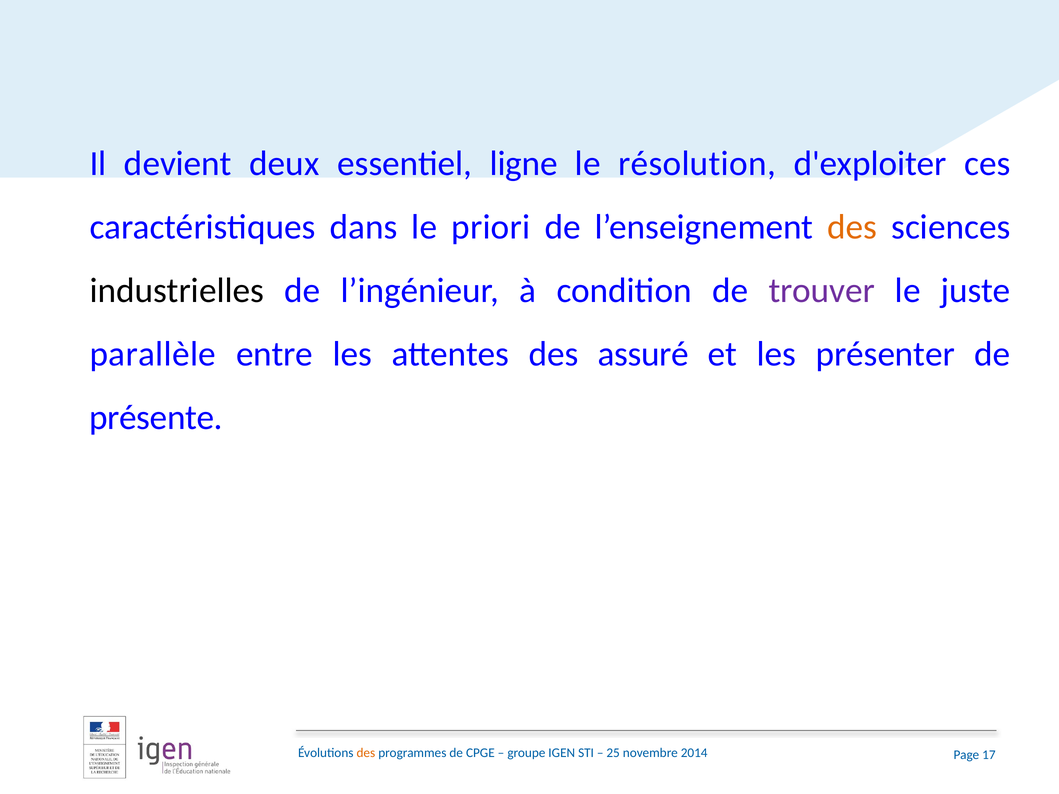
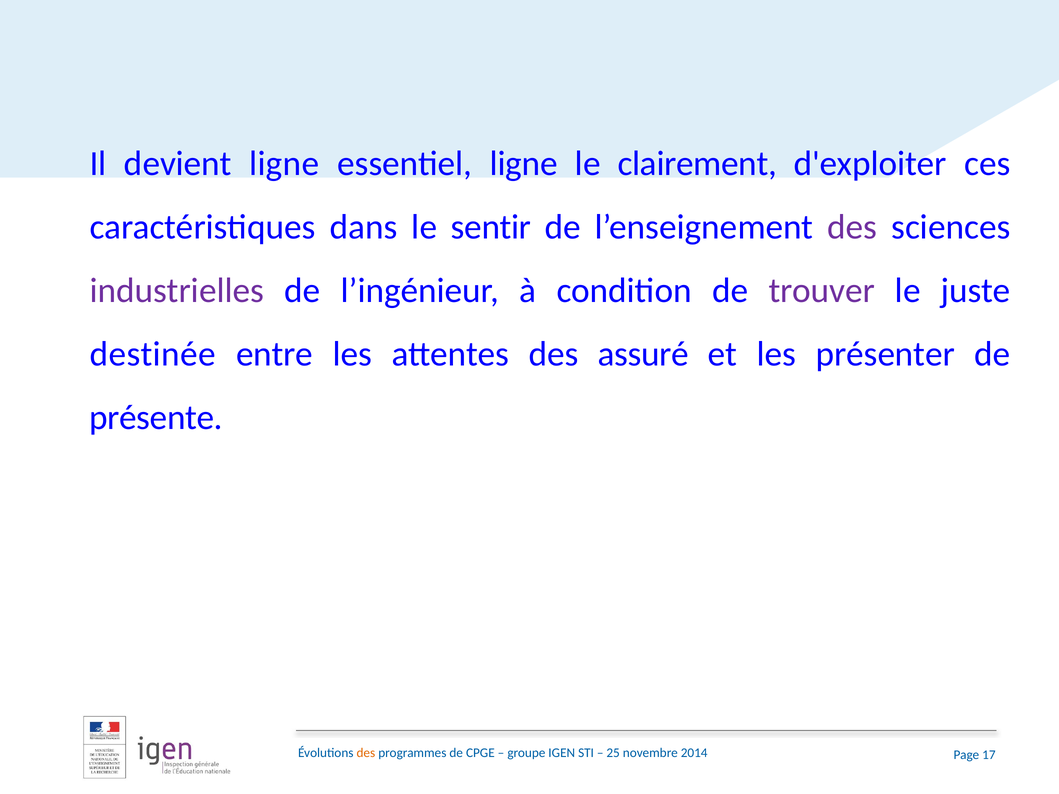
devient deux: deux -> ligne (284, 164)
résolution: résolution -> clairement (697, 164)
priori: priori -> sentir (491, 227)
des colour: orange -> purple (852, 227)
industrielles colour: black -> purple (177, 291)
parallèle: parallèle -> destinée (153, 354)
